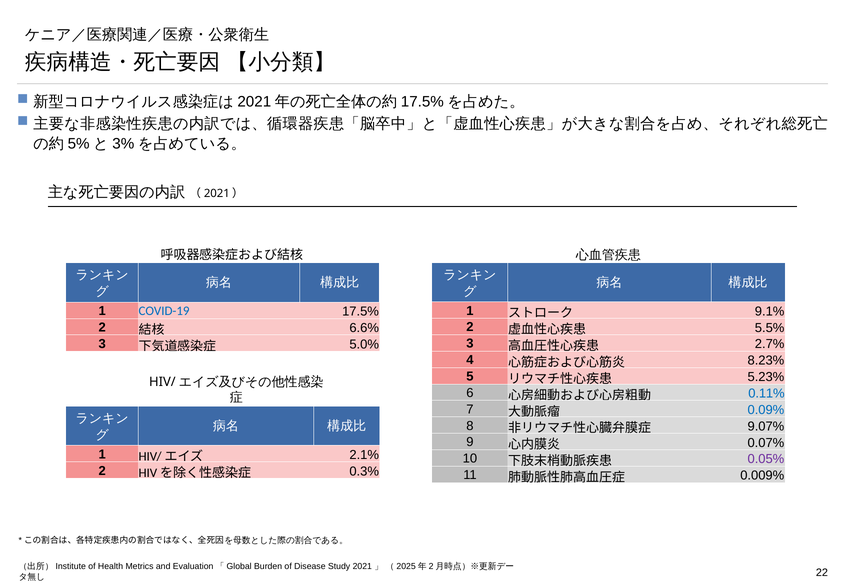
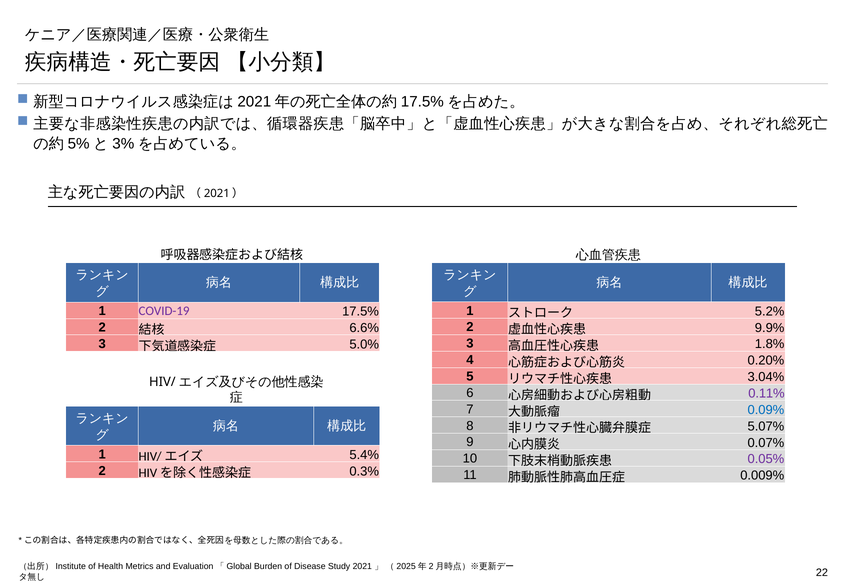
9.1%: 9.1% -> 5.2% (770, 311)
COVID-19 colour: blue -> purple (164, 311)
5.5%: 5.5% -> 9.9% (770, 328)
2.7%: 2.7% -> 1.8% (770, 344)
8.23%: 8.23% -> 0.20% (766, 361)
5.23%: 5.23% -> 3.04% (766, 377)
0.11% colour: blue -> purple (766, 393)
9.07%: 9.07% -> 5.07% (766, 426)
2.1%: 2.1% -> 5.4% (364, 455)
